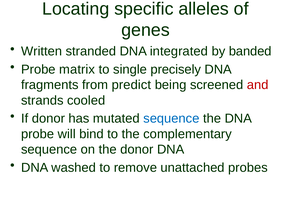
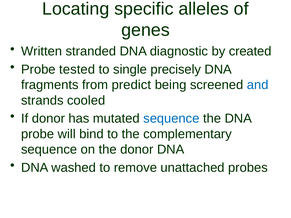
integrated: integrated -> diagnostic (179, 51)
banded: banded -> created (250, 51)
matrix: matrix -> tested (77, 69)
and colour: red -> blue (258, 85)
